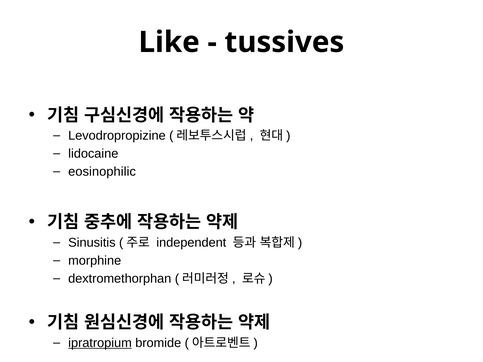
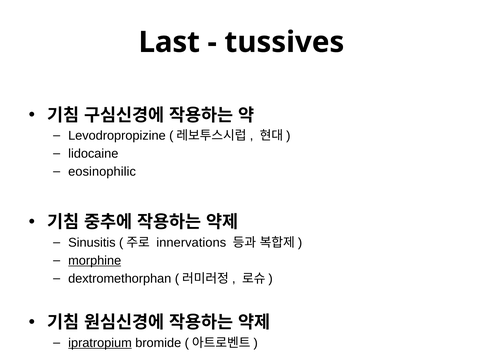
Like: Like -> Last (169, 42)
independent: independent -> innervations (191, 243)
morphine underline: none -> present (95, 261)
